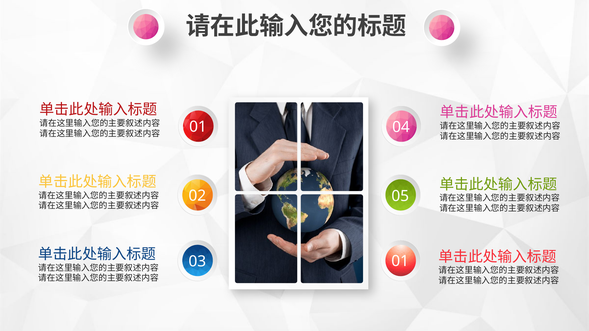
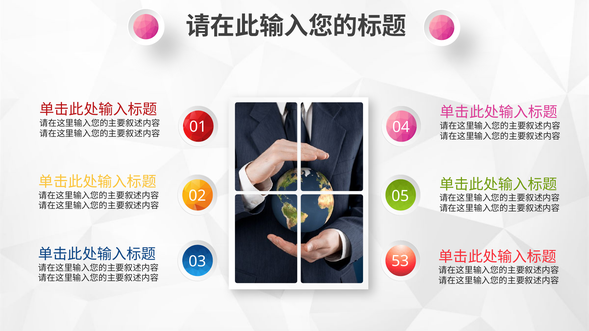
03 01: 01 -> 53 (400, 261)
